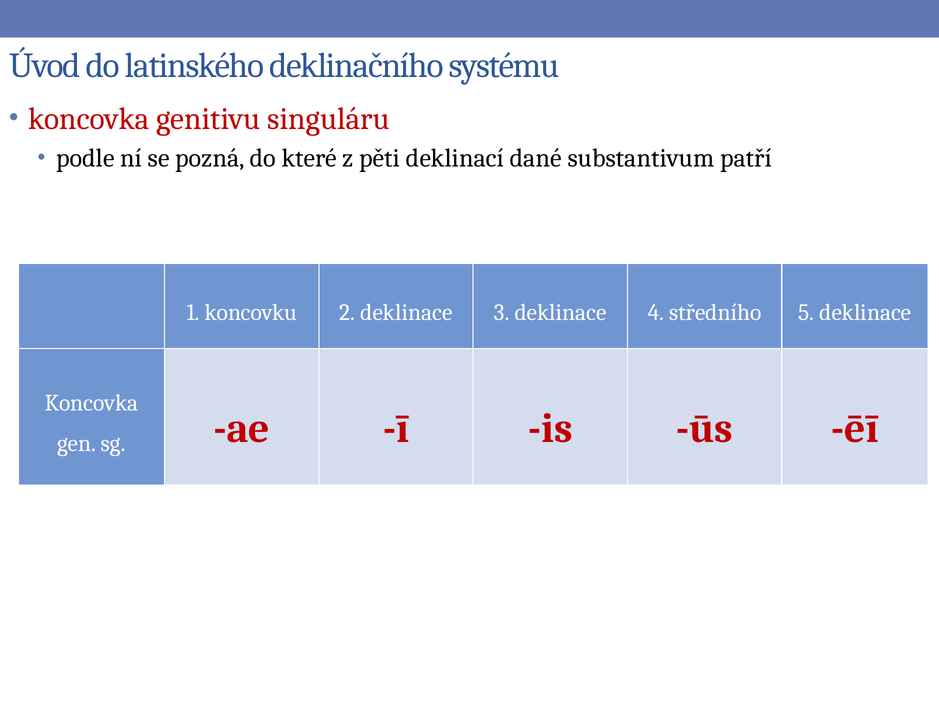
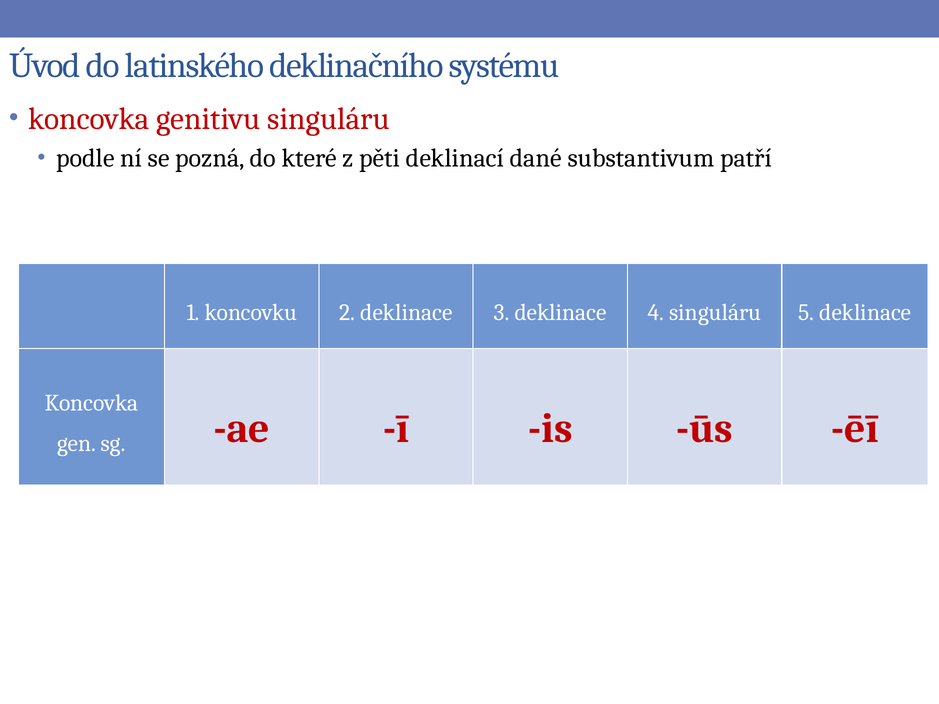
4 středního: středního -> singuláru (715, 313)
